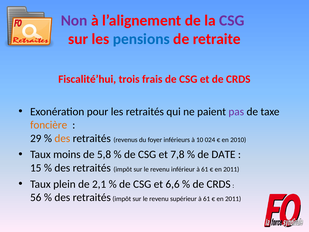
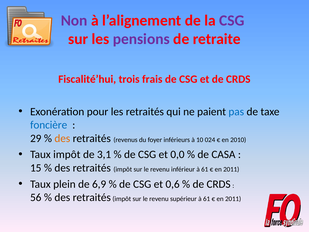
pensions colour: blue -> purple (141, 39)
pas colour: purple -> blue (236, 111)
foncière colour: orange -> blue (49, 125)
Taux moins: moins -> impôt (67, 154)
5,8: 5,8 -> 3,1 (104, 154)
7,8: 7,8 -> 0,0 (177, 154)
DATE: DATE -> CASA (223, 154)
2,1: 2,1 -> 6,9 (99, 184)
6,6: 6,6 -> 0,6 (173, 184)
